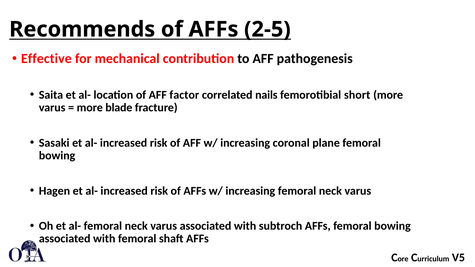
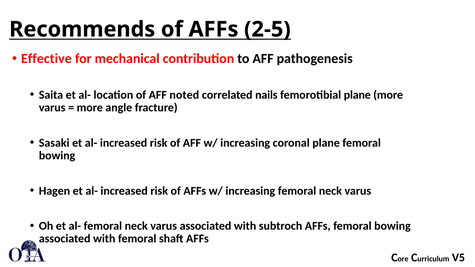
factor: factor -> noted (184, 95)
femorotibial short: short -> plane (357, 95)
blade: blade -> angle (119, 108)
